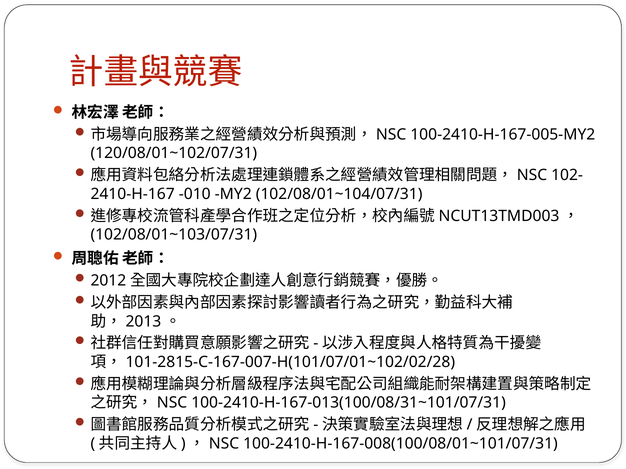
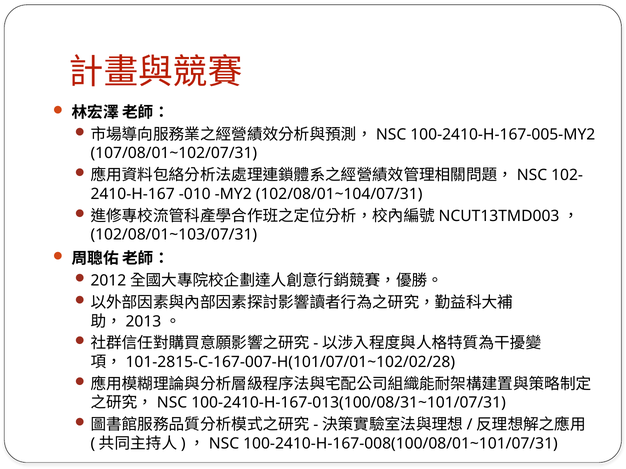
120/08/01~102/07/31: 120/08/01~102/07/31 -> 107/08/01~102/07/31 (174, 153)
